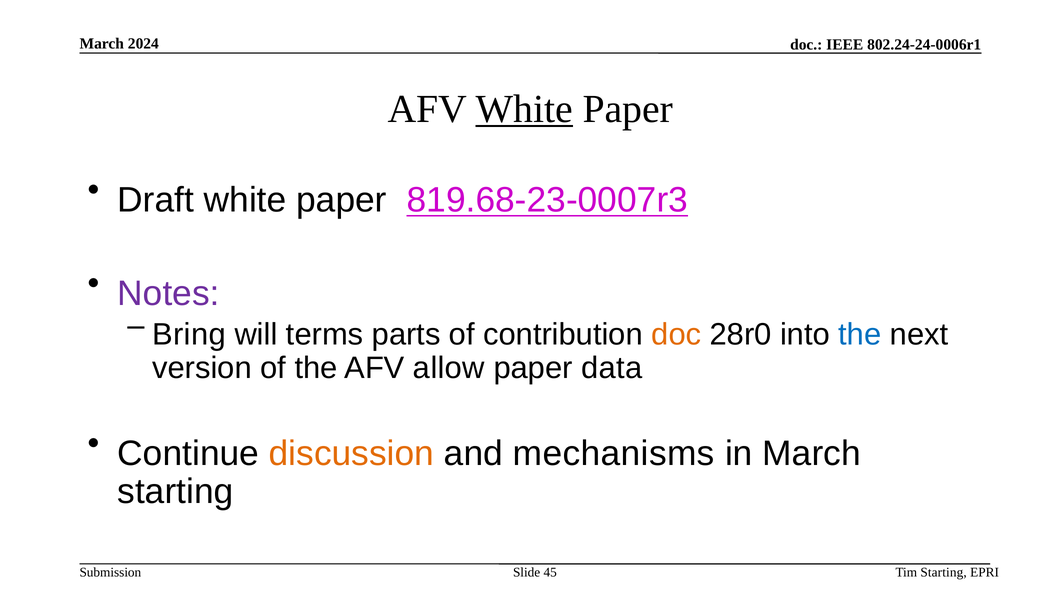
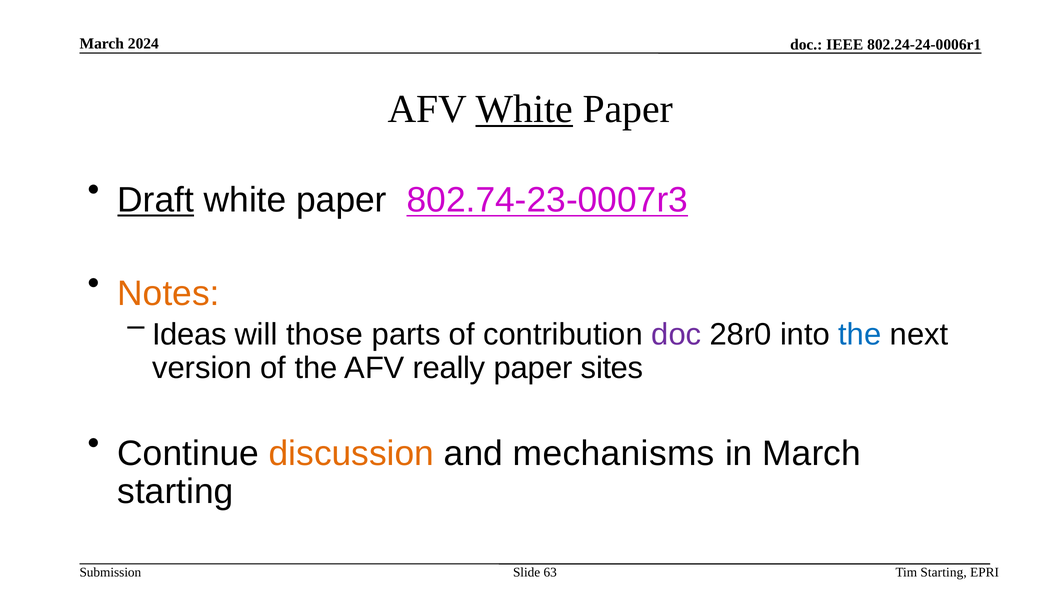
Draft underline: none -> present (156, 200)
819.68-23-0007r3: 819.68-23-0007r3 -> 802.74-23-0007r3 (547, 200)
Notes colour: purple -> orange (169, 293)
Bring: Bring -> Ideas (189, 334)
terms: terms -> those (324, 334)
doc colour: orange -> purple (676, 334)
allow: allow -> really (449, 368)
data: data -> sites (612, 368)
45: 45 -> 63 (550, 572)
